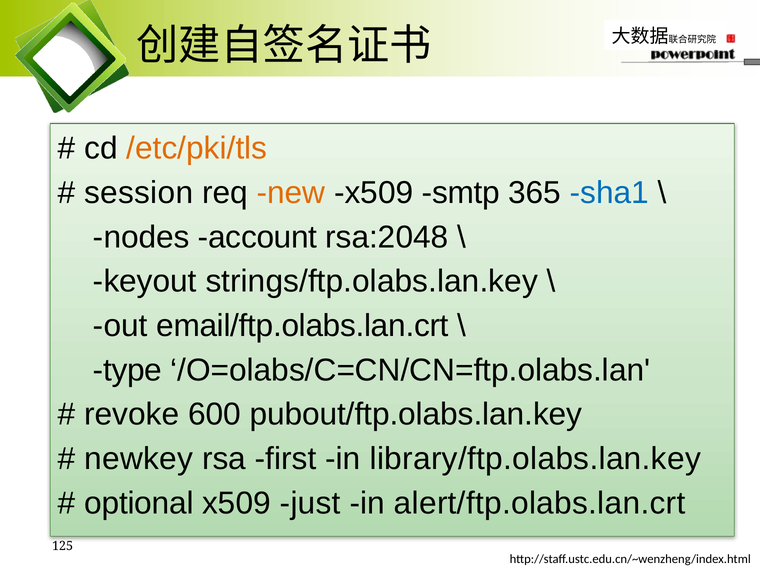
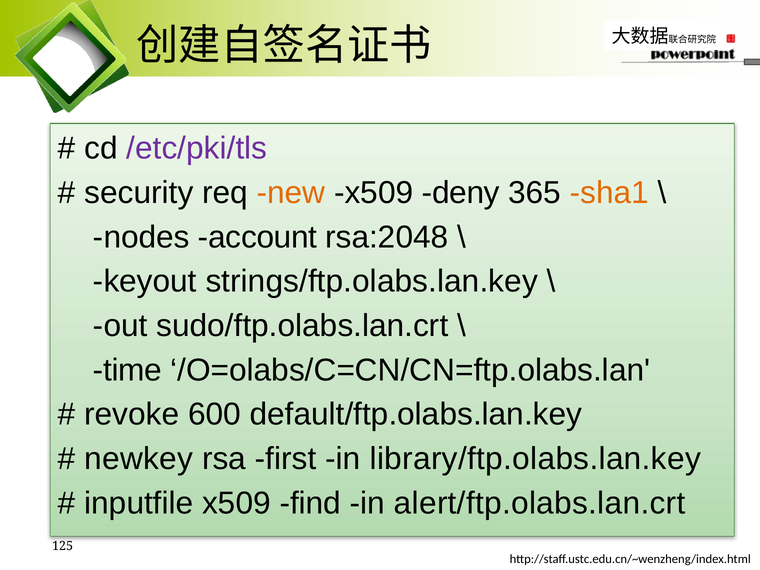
/etc/pki/tls colour: orange -> purple (197, 148)
session: session -> security (139, 193)
smtp: smtp -> deny (461, 193)
sha1 colour: blue -> orange (609, 193)
email/ftp.olabs.lan.crt: email/ftp.olabs.lan.crt -> sudo/ftp.olabs.lan.crt (302, 326)
type: type -> time (127, 370)
pubout/ftp.olabs.lan.key: pubout/ftp.olabs.lan.key -> default/ftp.olabs.lan.key (416, 414)
optional: optional -> inputfile (139, 503)
just: just -> find (310, 503)
